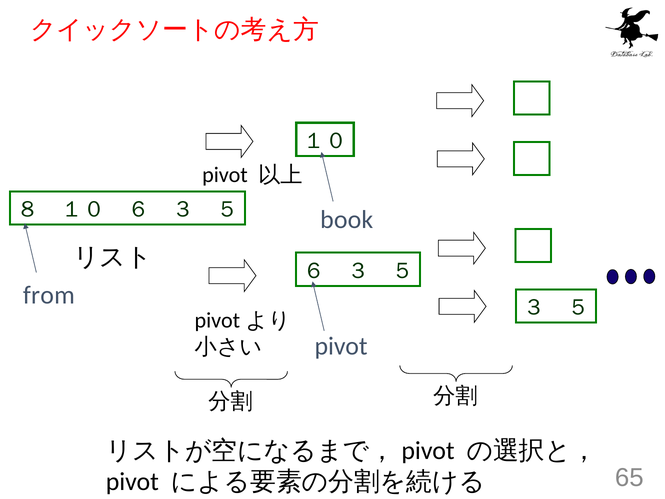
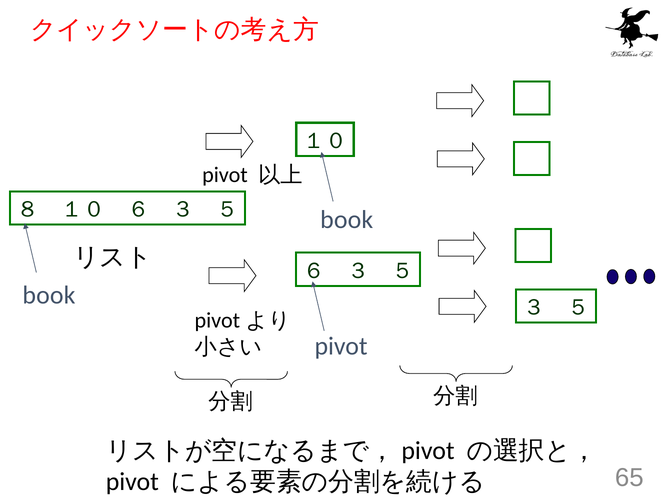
from: from -> book (49, 295)
